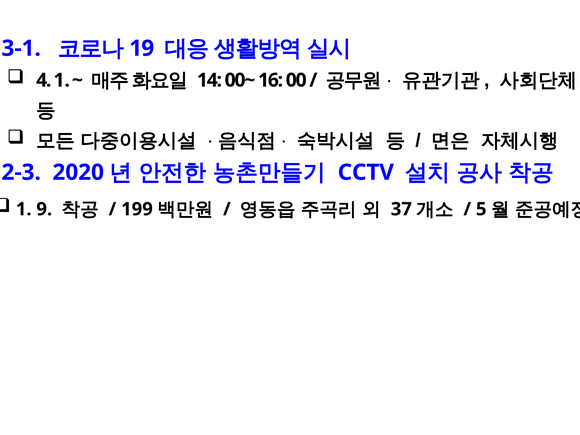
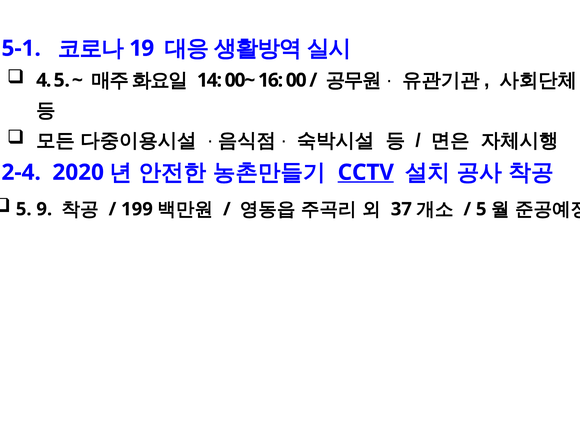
3-1: 3-1 -> 5-1 (21, 48)
4 1: 1 -> 5 (62, 80)
2-3: 2-3 -> 2-4 (21, 172)
CCTV underline: none -> present (366, 172)
1: 1 -> 5 (24, 209)
